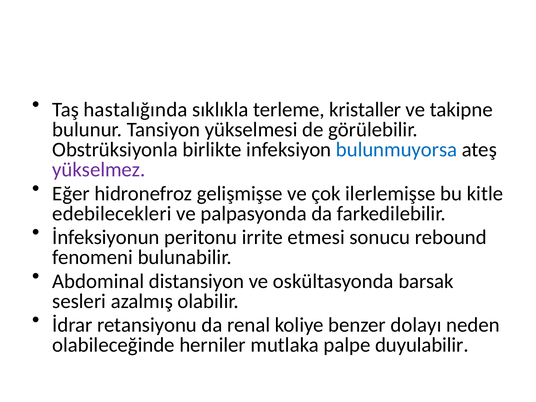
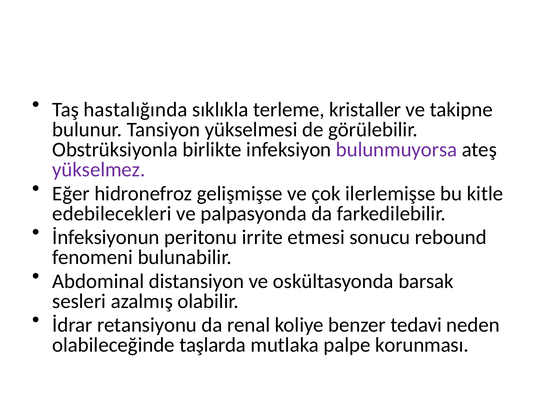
bulunmuyorsa colour: blue -> purple (397, 150)
dolayı: dolayı -> tedavi (416, 325)
herniler: herniler -> taşlarda (213, 345)
duyulabilir: duyulabilir -> korunması (422, 345)
